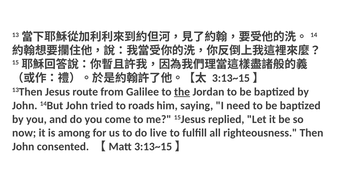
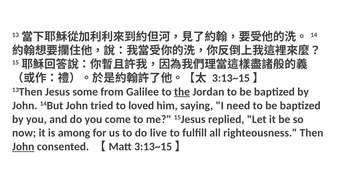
route: route -> some (85, 92)
roads: roads -> loved (141, 105)
John underline: none -> present (23, 147)
